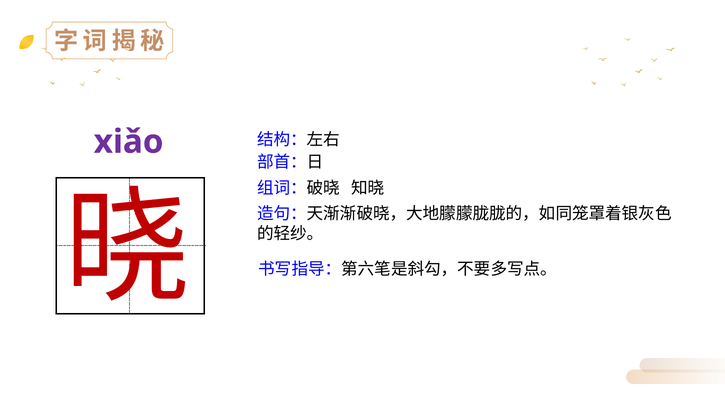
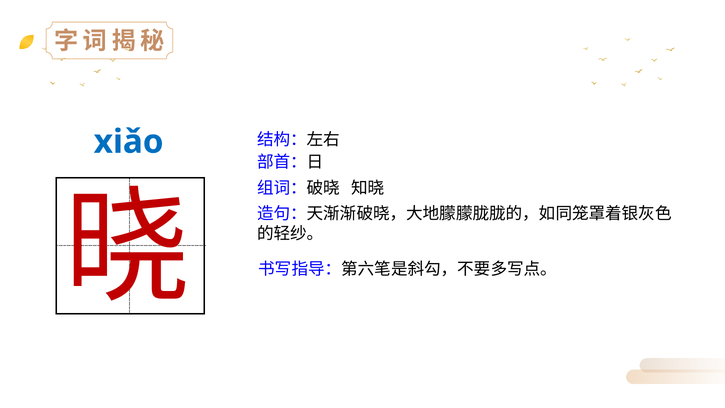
xiǎo colour: purple -> blue (129, 142)
